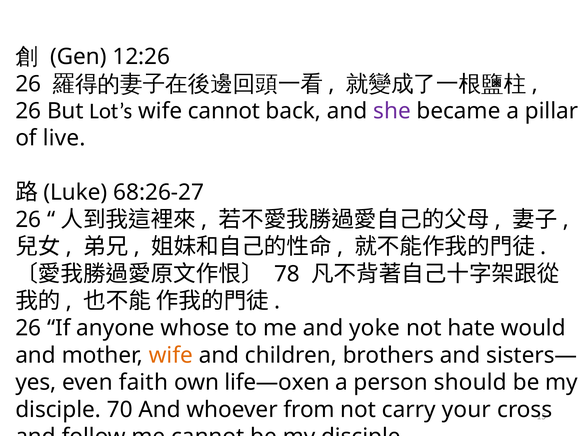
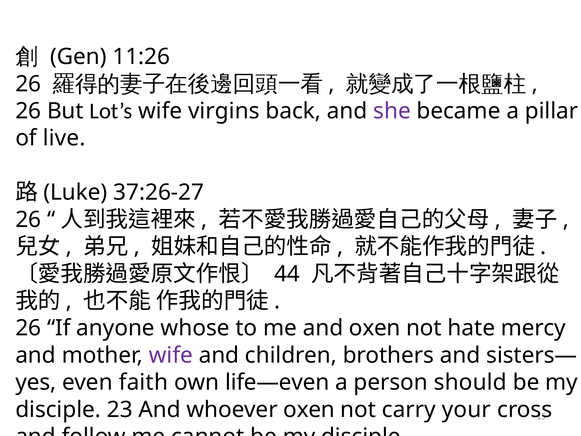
12:26: 12:26 -> 11:26 (141, 57)
wife cannot: cannot -> virgins (224, 111)
68:26-27: 68:26-27 -> 37:26-27 (159, 192)
78: 78 -> 44 (287, 274)
and yoke: yoke -> oxen (375, 328)
would: would -> mercy (533, 328)
wife colour: orange -> purple (171, 355)
life—oxen: life—oxen -> life—even (277, 382)
70: 70 -> 23 (120, 409)
whoever from: from -> oxen (309, 409)
